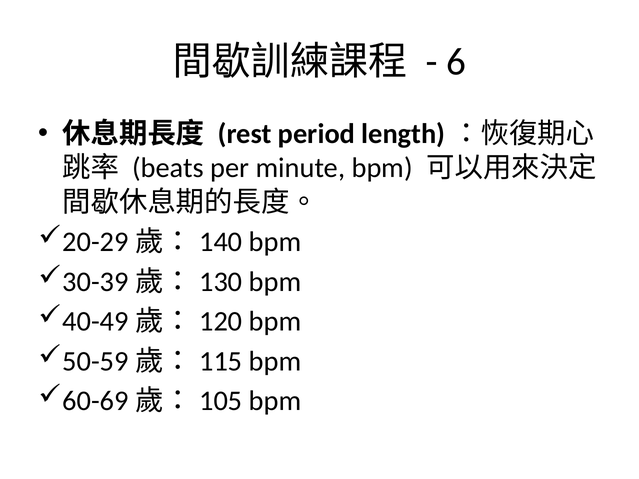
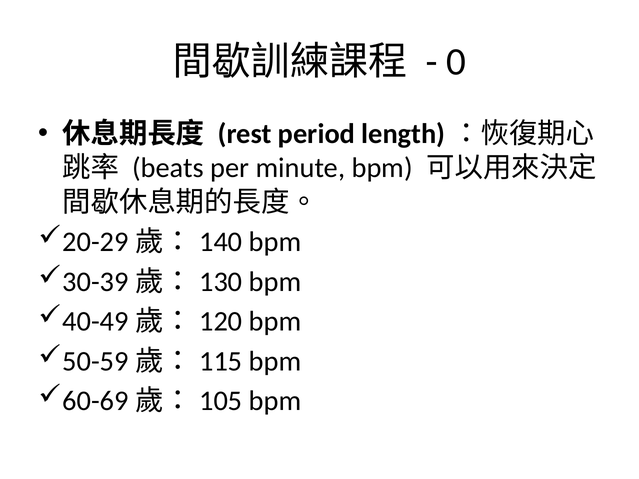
6: 6 -> 0 (456, 62)
